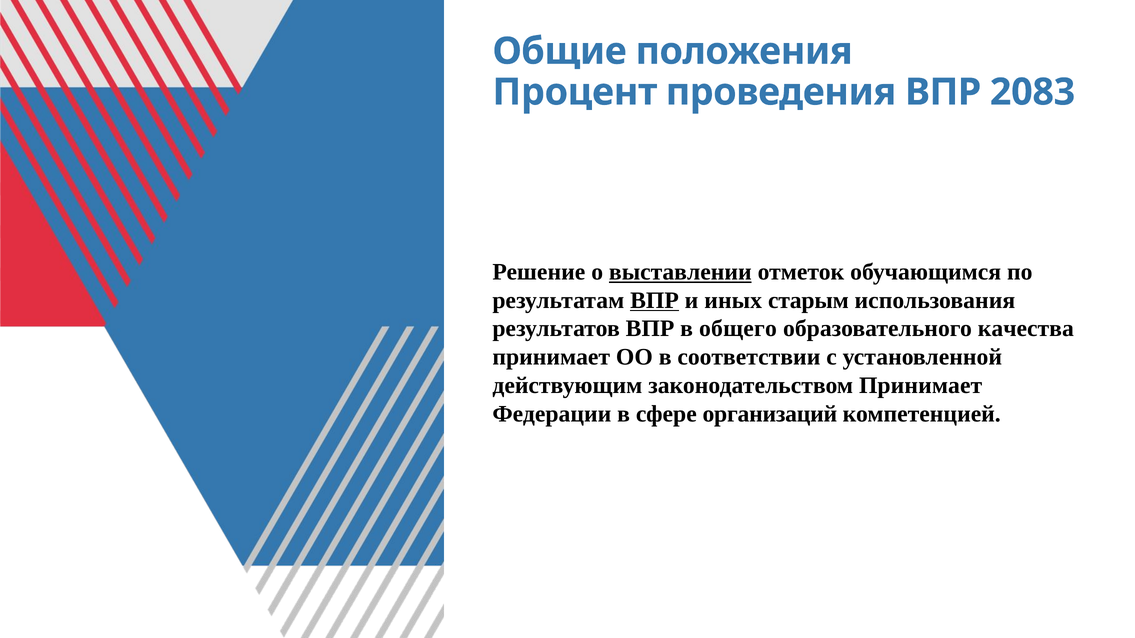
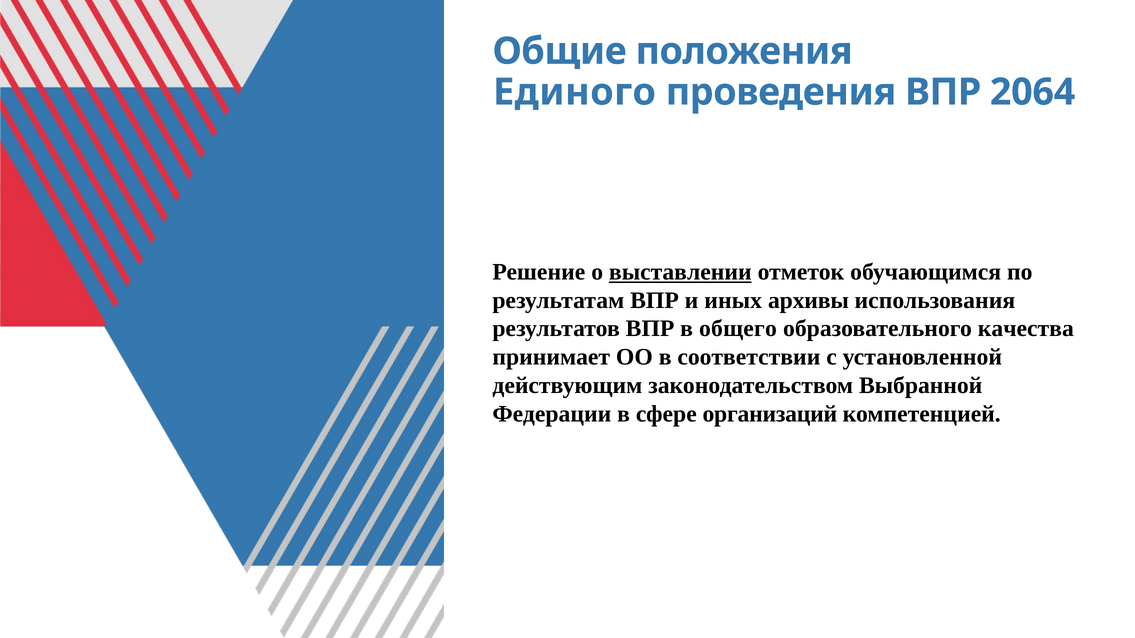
Процент: Процент -> Единого (574, 92)
2083: 2083 -> 2064 (1033, 92)
ВПР underline: present -> none (655, 301)
старым: старым -> архивы (808, 301)
законодательством Принимает: Принимает -> Выбранной (921, 386)
